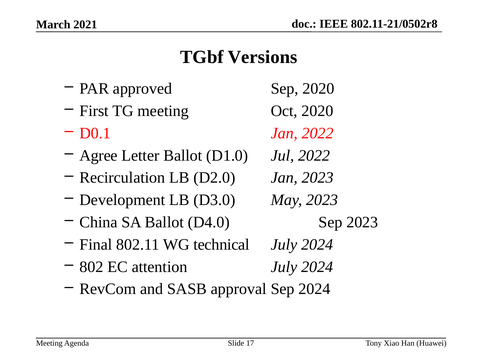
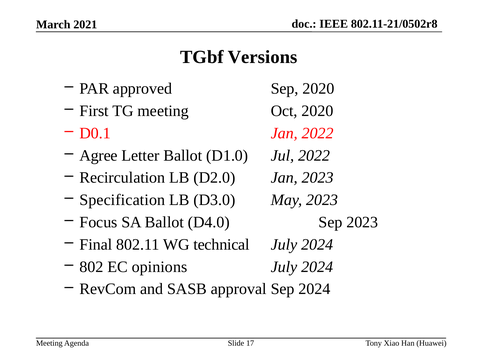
Development: Development -> Specification (122, 200)
China: China -> Focus (98, 223)
attention: attention -> opinions (159, 267)
